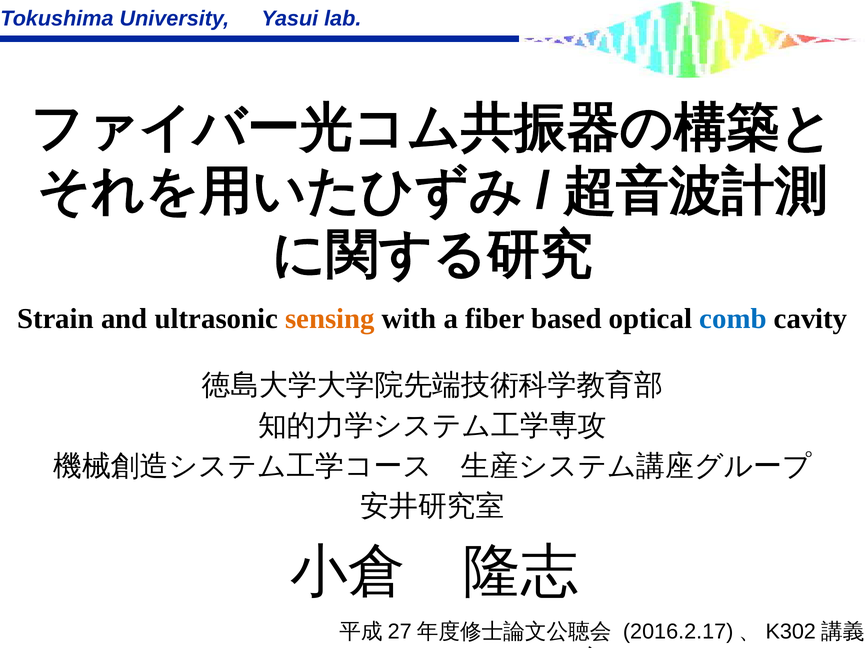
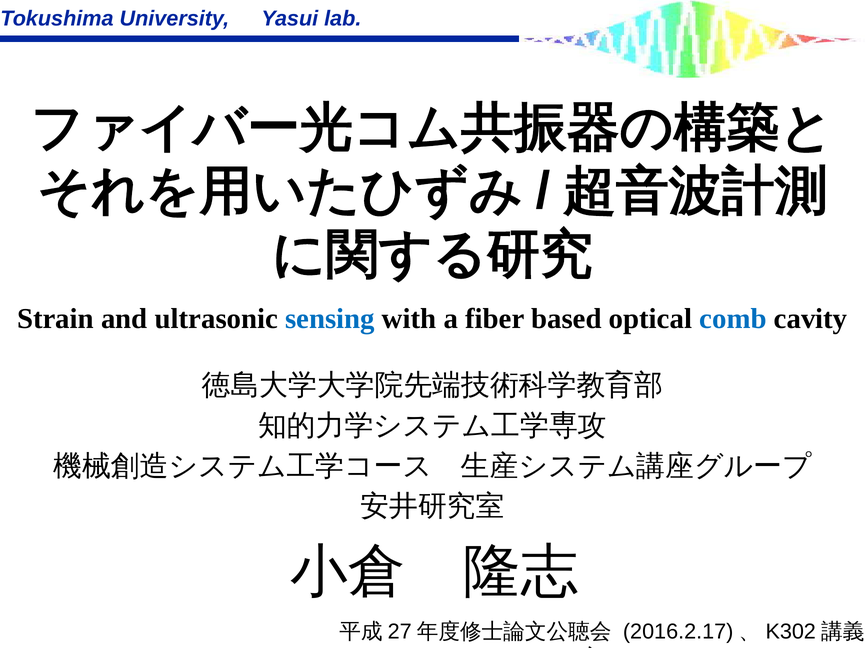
sensing colour: orange -> blue (330, 319)
